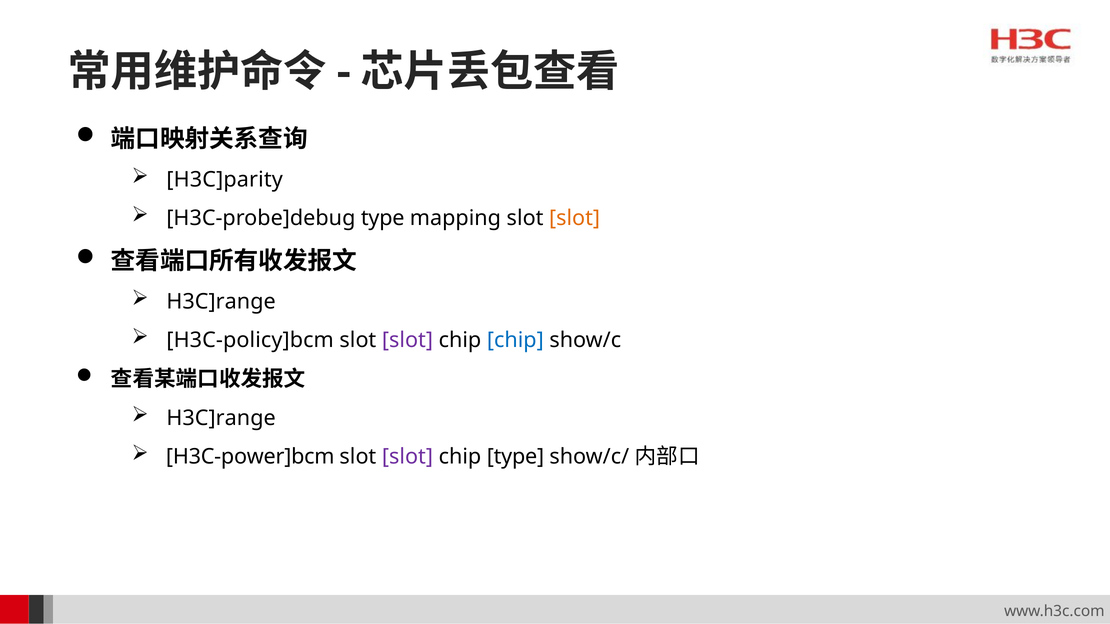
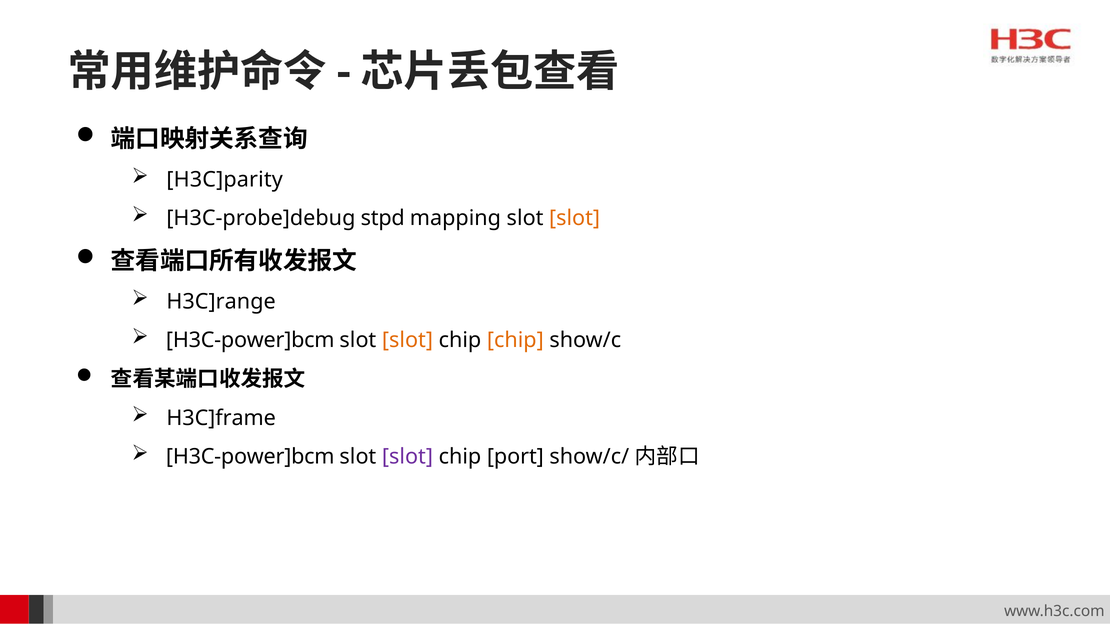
H3C-probe]debug type: type -> stpd (383, 218)
H3C-policy]bcm: H3C-policy]bcm -> H3C-power]bcm (250, 341)
slot colour: purple -> orange (407, 341)
chip colour: blue -> orange (515, 341)
H3C]range: H3C]range -> H3C]frame (221, 418)
chip type: type -> port (515, 457)
